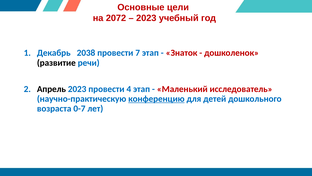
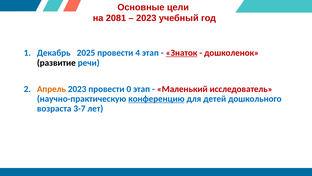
2072: 2072 -> 2081 (116, 18)
2038: 2038 -> 2025 (86, 53)
7: 7 -> 4 (138, 53)
Знаток underline: none -> present (182, 53)
Апрель colour: black -> orange (51, 89)
4: 4 -> 0 (129, 89)
0-7: 0-7 -> 3-7 (79, 108)
